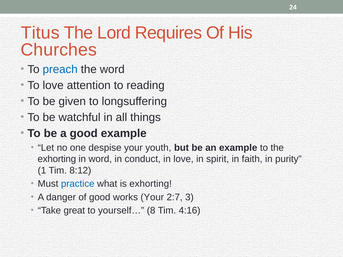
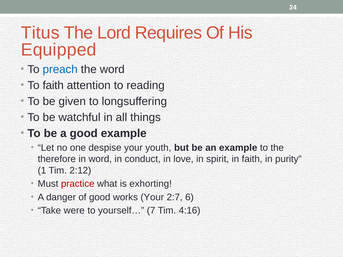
Churches: Churches -> Equipped (59, 50)
To love: love -> faith (53, 85)
exhorting: exhorting -> therefore (57, 159)
8:12: 8:12 -> 2:12 (80, 171)
practice colour: blue -> red (78, 184)
3: 3 -> 6 (189, 197)
great: great -> were (74, 211)
8: 8 -> 7 (151, 211)
